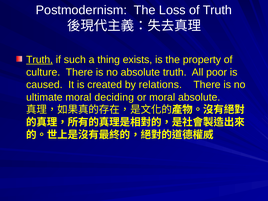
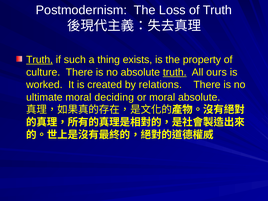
truth underline: none -> present (175, 72)
poor: poor -> ours (217, 72)
caused: caused -> worked (44, 85)
